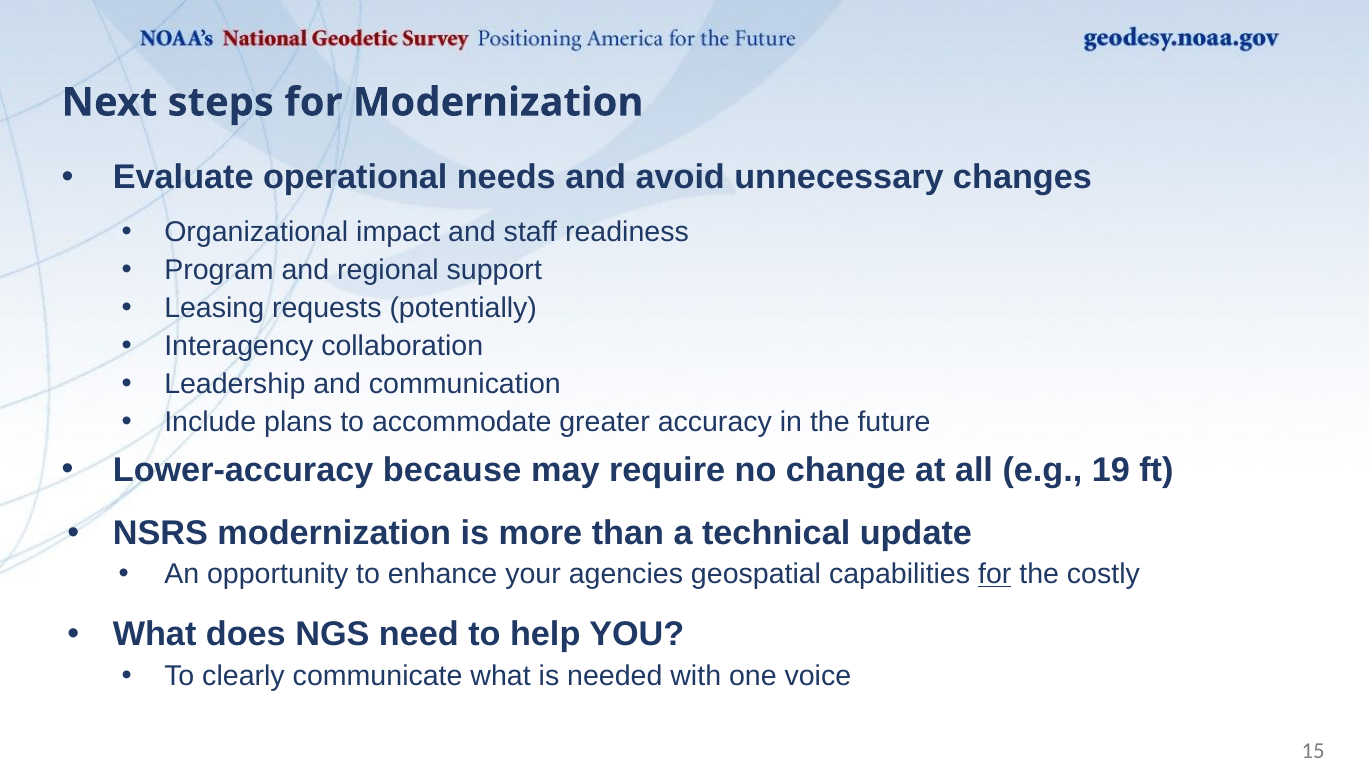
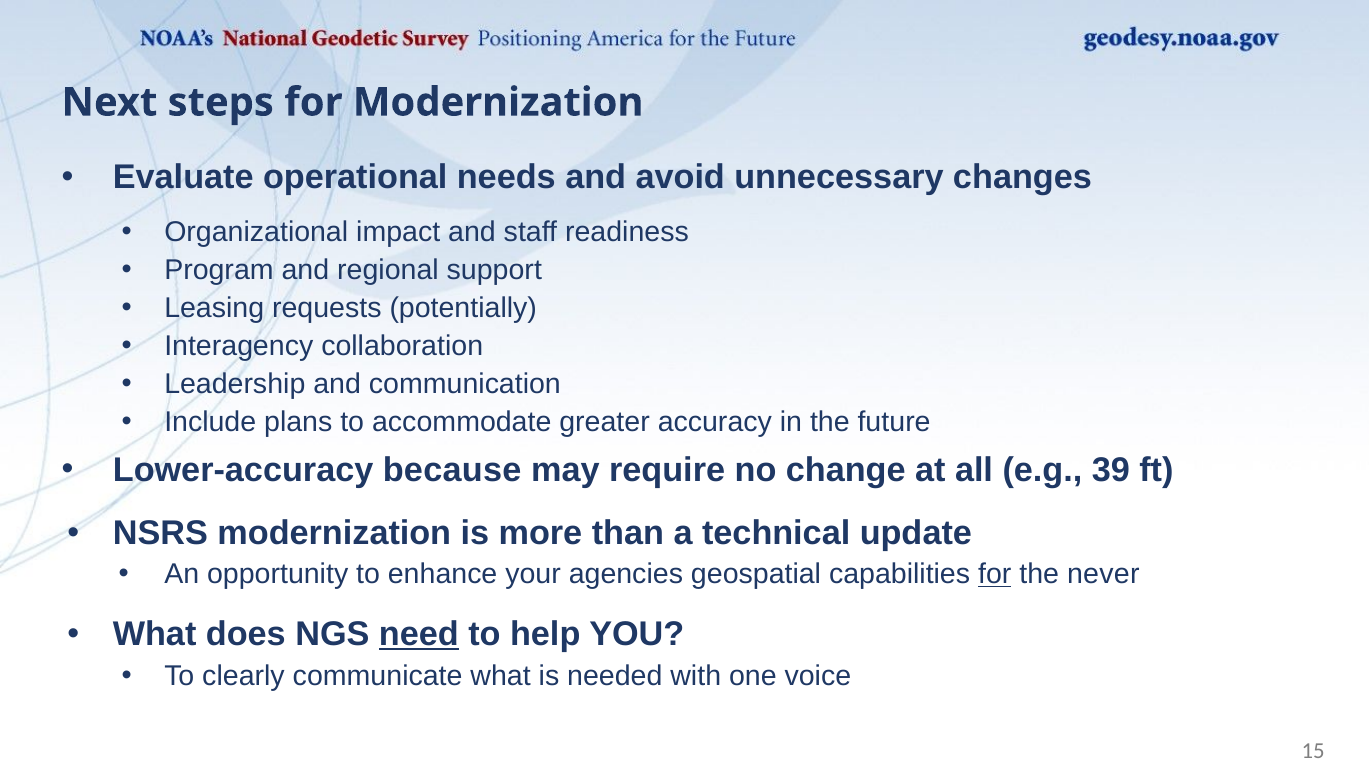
19: 19 -> 39 (1111, 470)
costly: costly -> never (1103, 574)
need underline: none -> present (419, 635)
